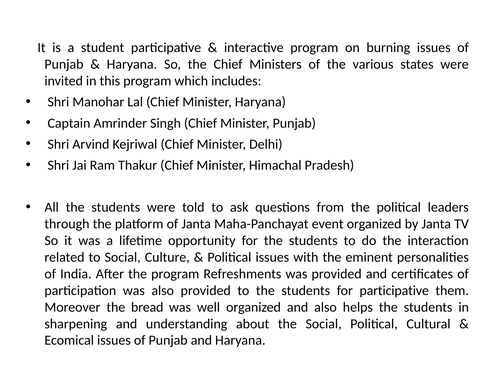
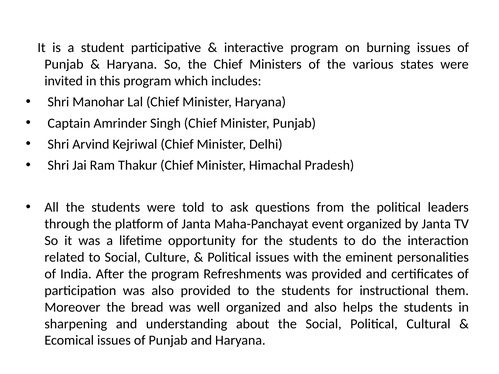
for participative: participative -> instructional (394, 291)
